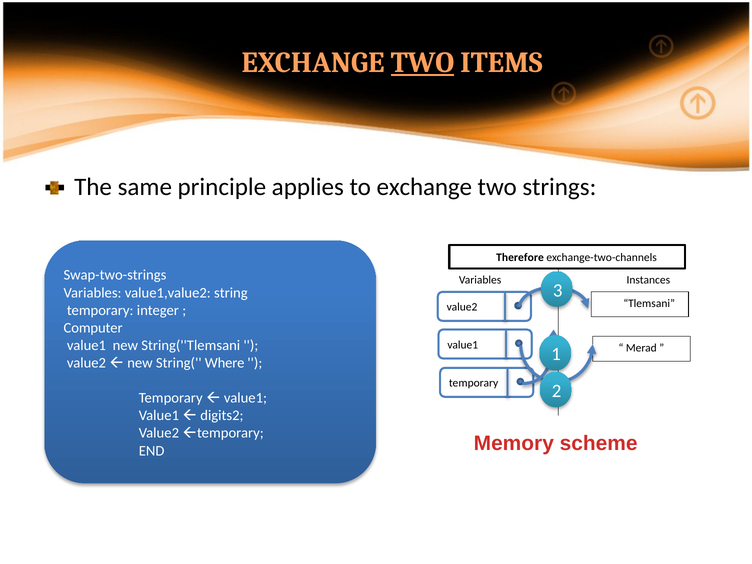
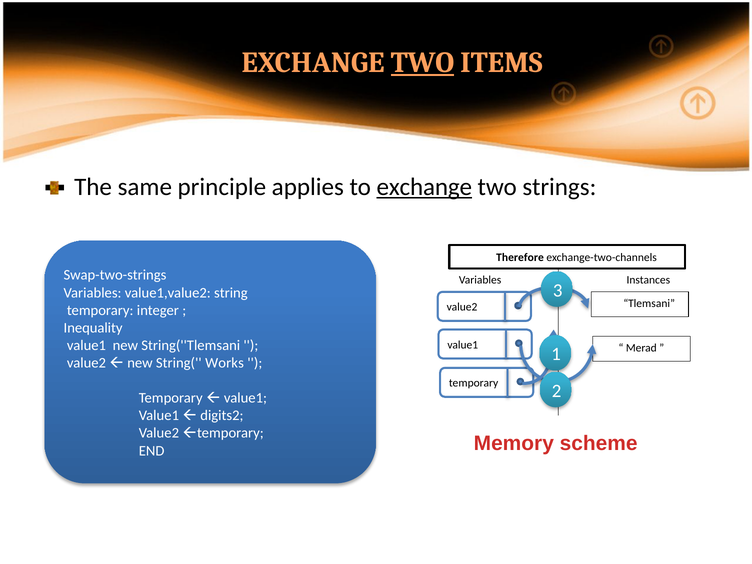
exchange underline: none -> present (424, 187)
Computer: Computer -> Inequality (93, 328)
Where: Where -> Works (224, 363)
